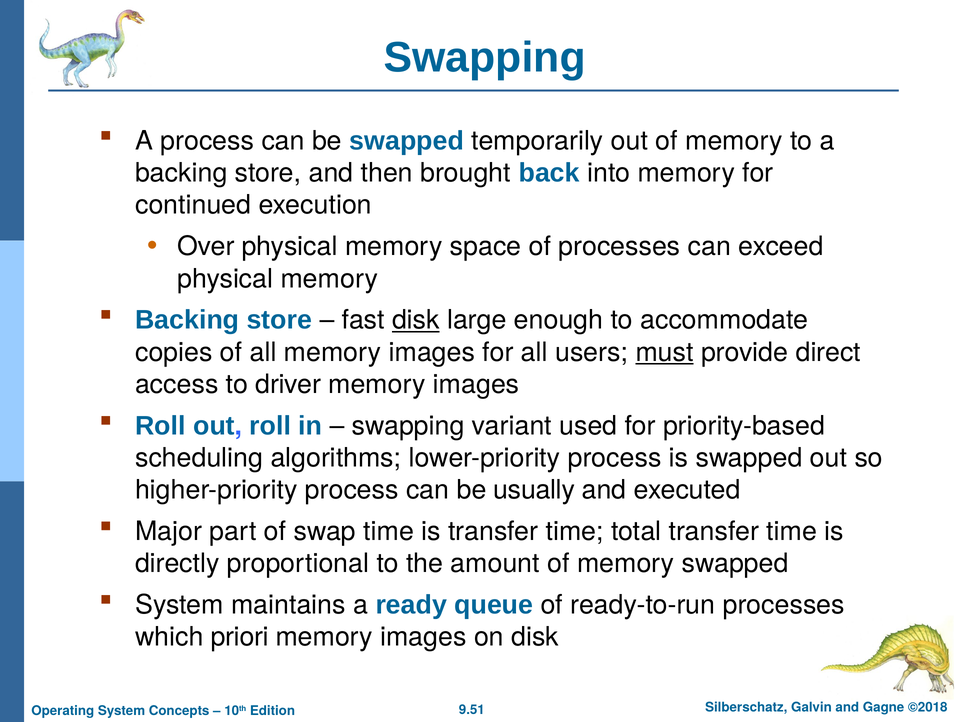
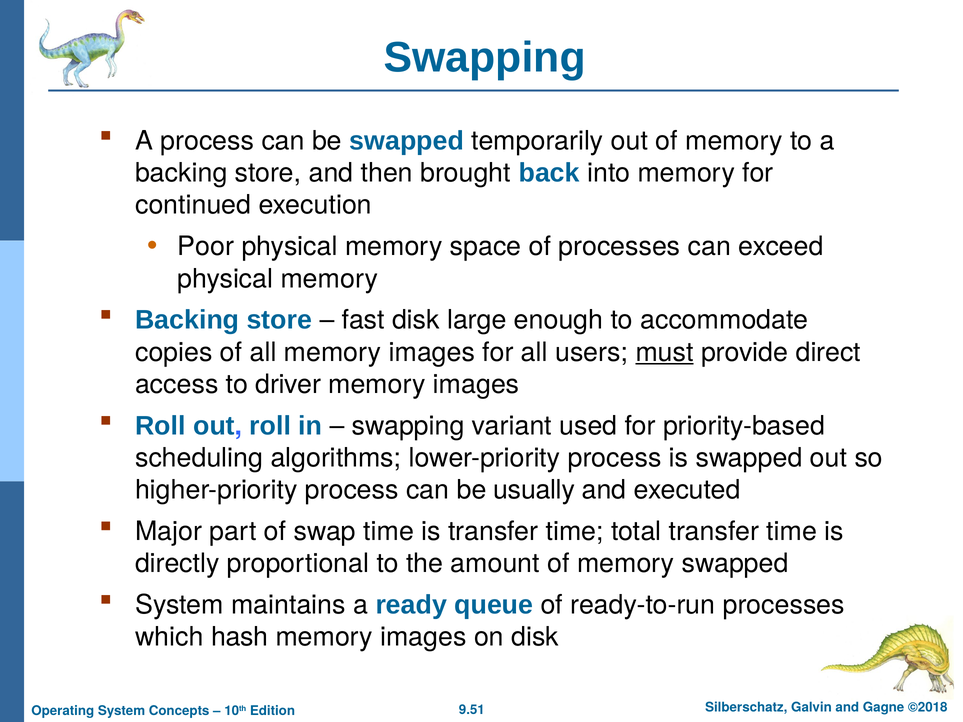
Over: Over -> Poor (206, 247)
disk underline: present -> none (416, 320)
priori: priori -> hash (240, 637)
